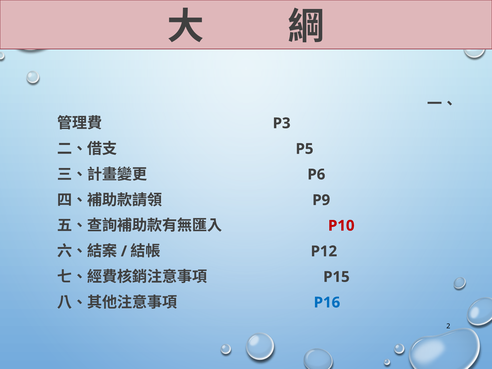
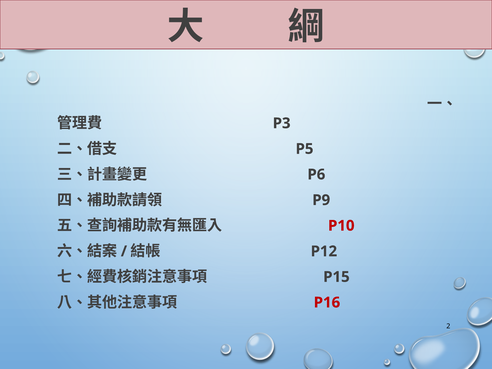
P16 colour: blue -> red (327, 303)
